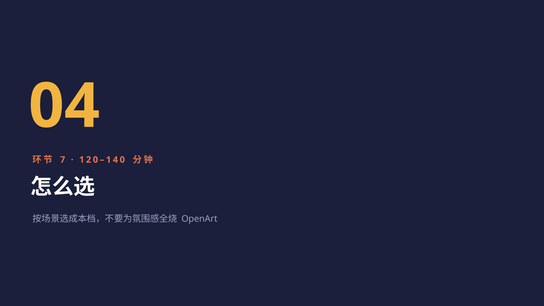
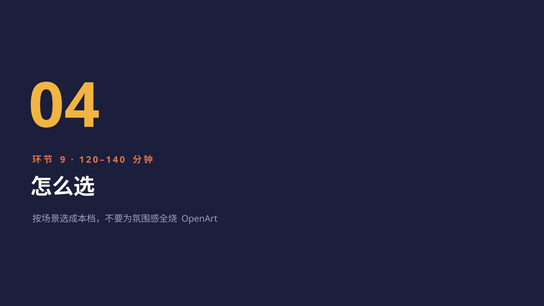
7: 7 -> 9 (63, 160)
